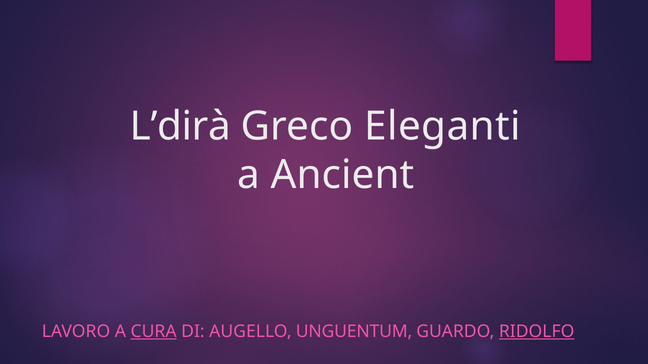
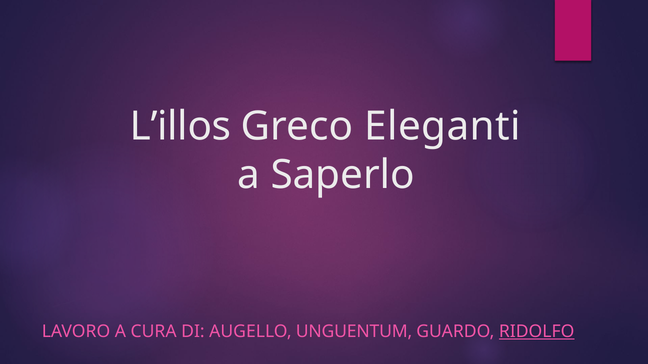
L’dirà: L’dirà -> L’illos (180, 126)
Ancient: Ancient -> Saperlo (343, 175)
CURA underline: present -> none (154, 332)
